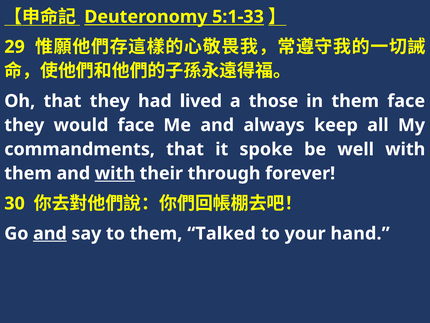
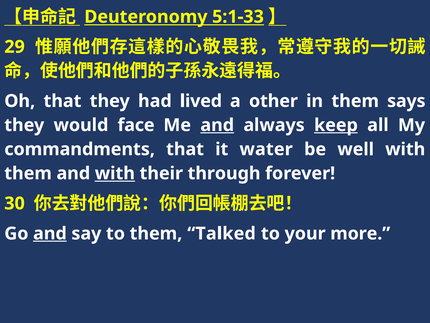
those: those -> other (273, 101)
them face: face -> says (406, 101)
and underline: none -> present (217, 125)
keep underline: none -> present (336, 125)
spoke: spoke -> water (266, 149)
hand: hand -> more (360, 233)
